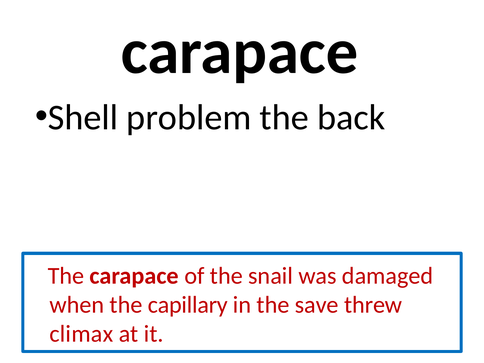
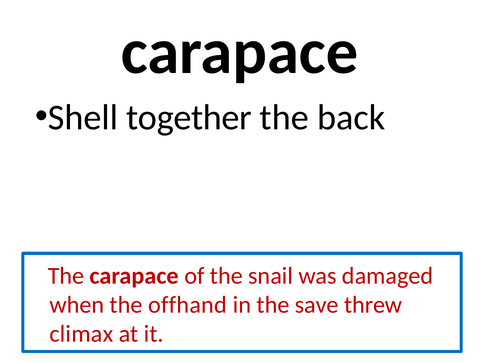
problem: problem -> together (189, 117)
capillary: capillary -> offhand (188, 305)
